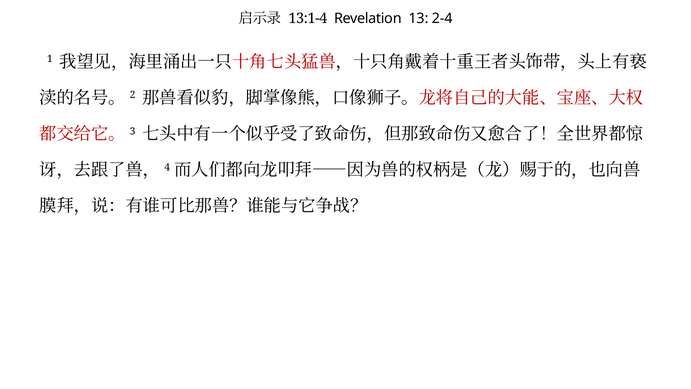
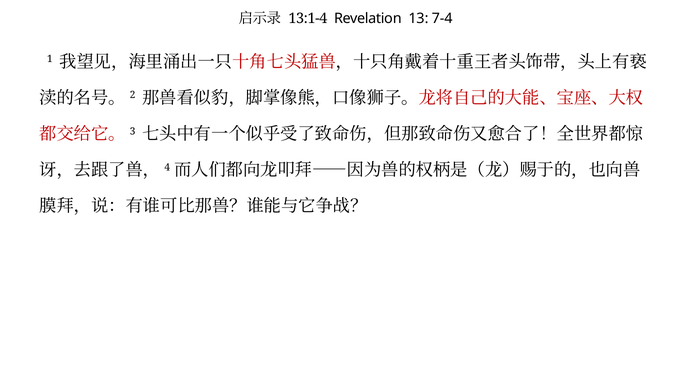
2-4: 2-4 -> 7-4 (442, 18)
